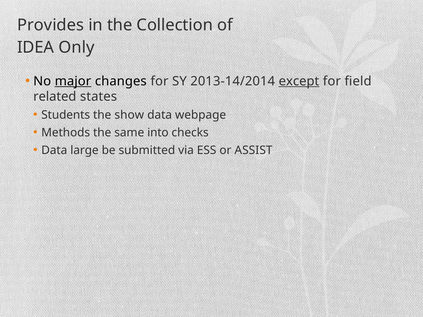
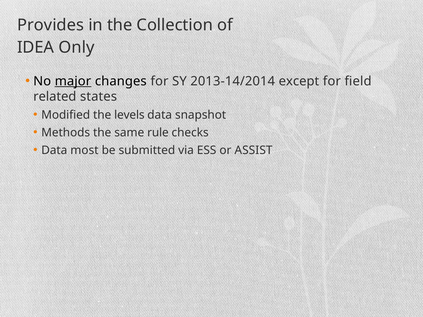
except underline: present -> none (299, 81)
Students: Students -> Modified (66, 115)
show: show -> levels (129, 115)
webpage: webpage -> snapshot (201, 115)
into: into -> rule (158, 133)
large: large -> most (84, 150)
